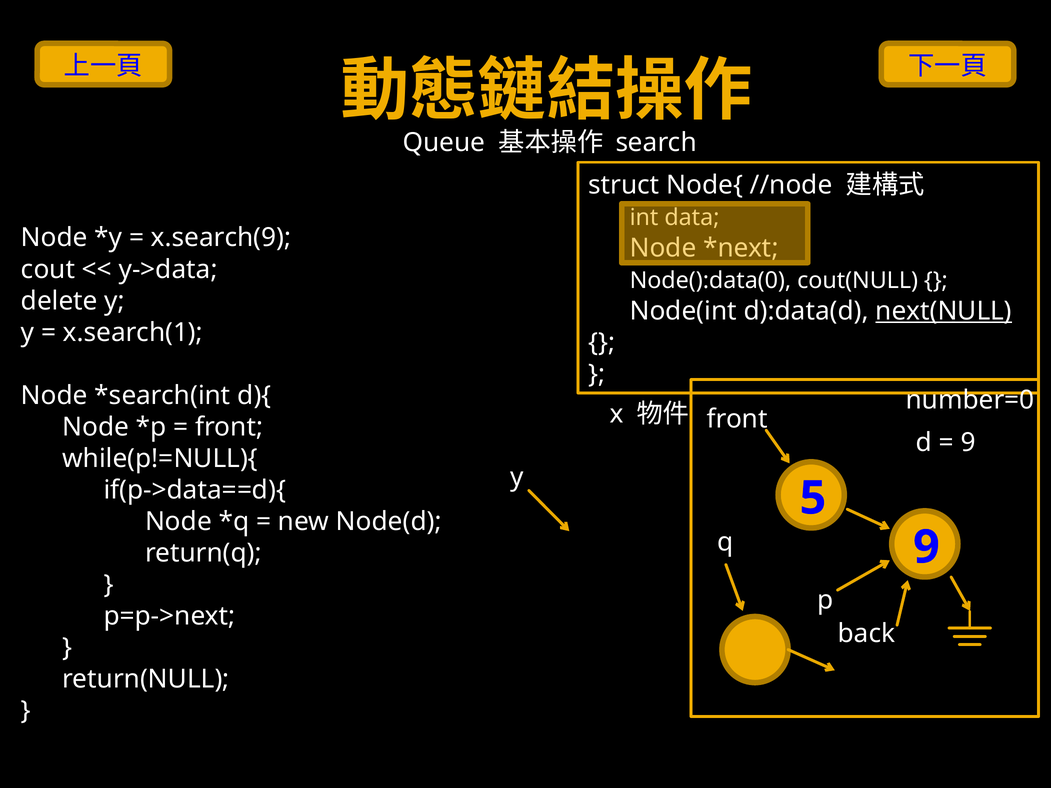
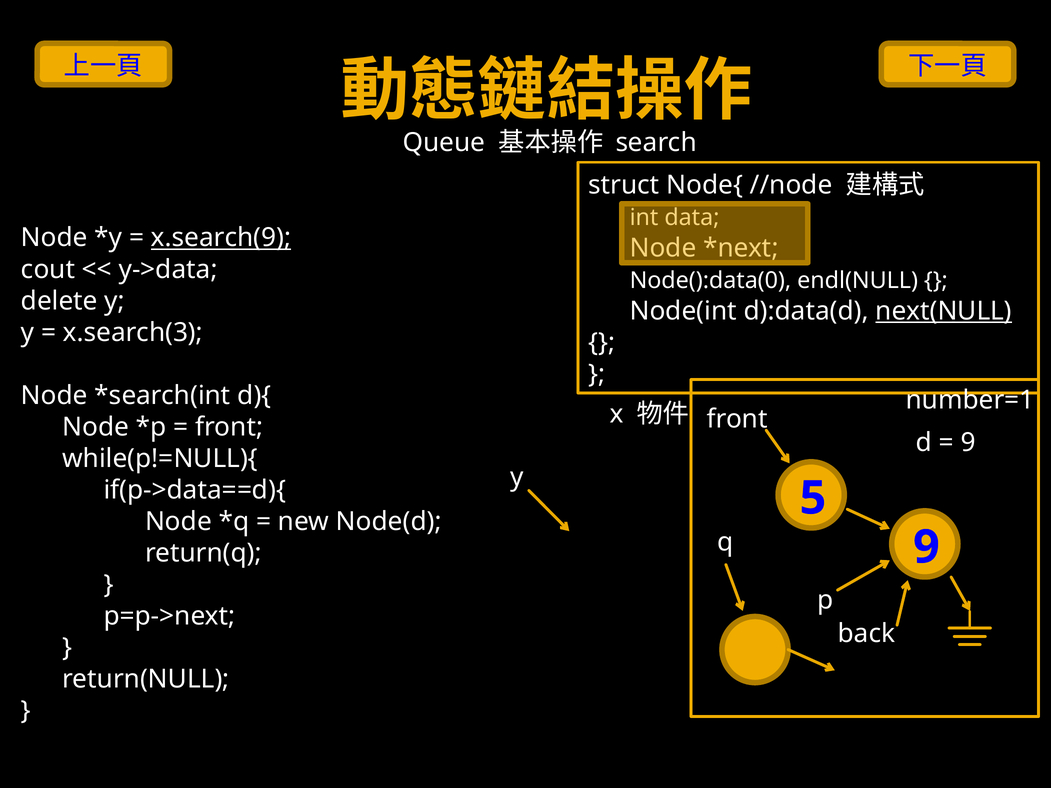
x.search(9 underline: none -> present (221, 238)
cout(NULL: cout(NULL -> endl(NULL (858, 281)
x.search(1: x.search(1 -> x.search(3 (133, 332)
number=0: number=0 -> number=1 (970, 400)
